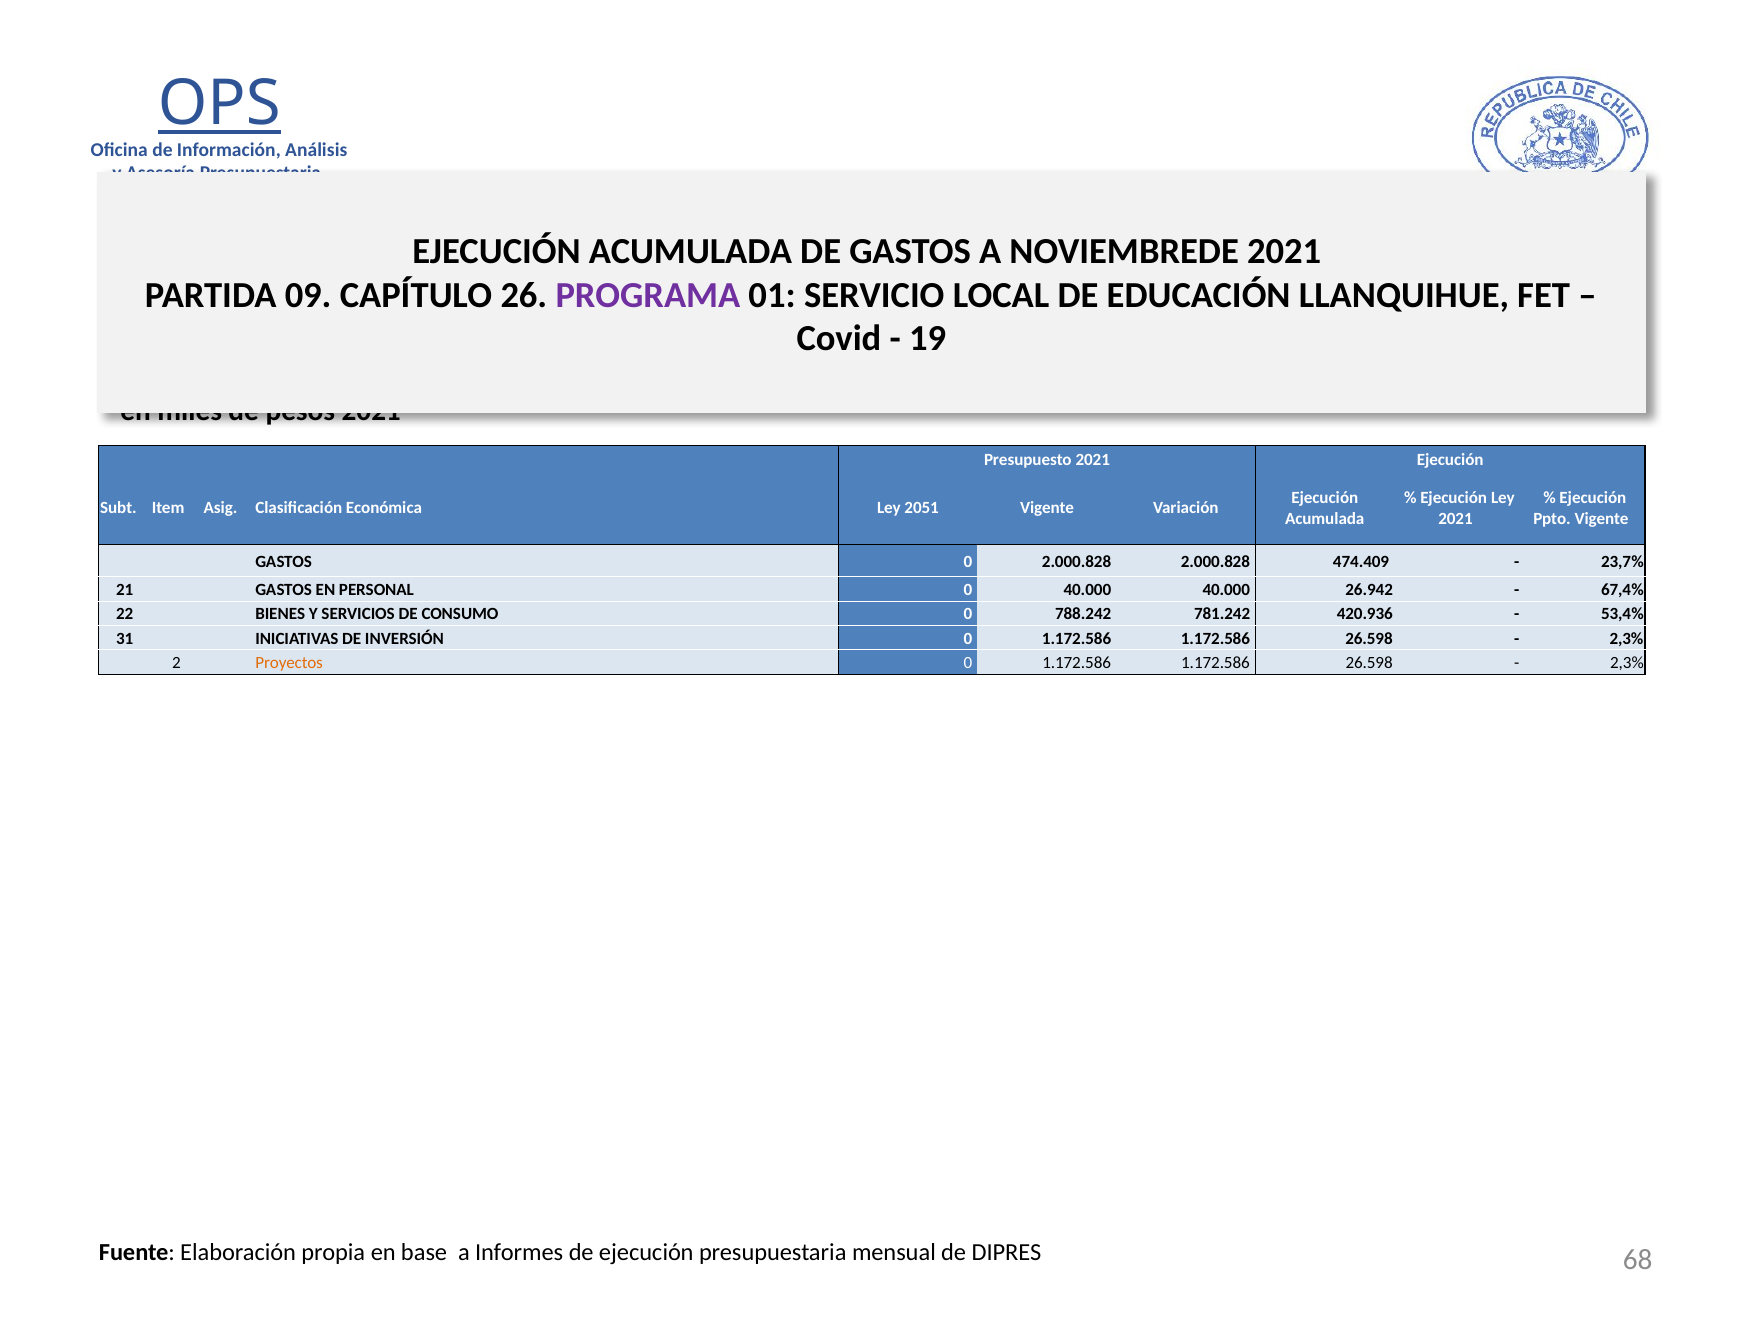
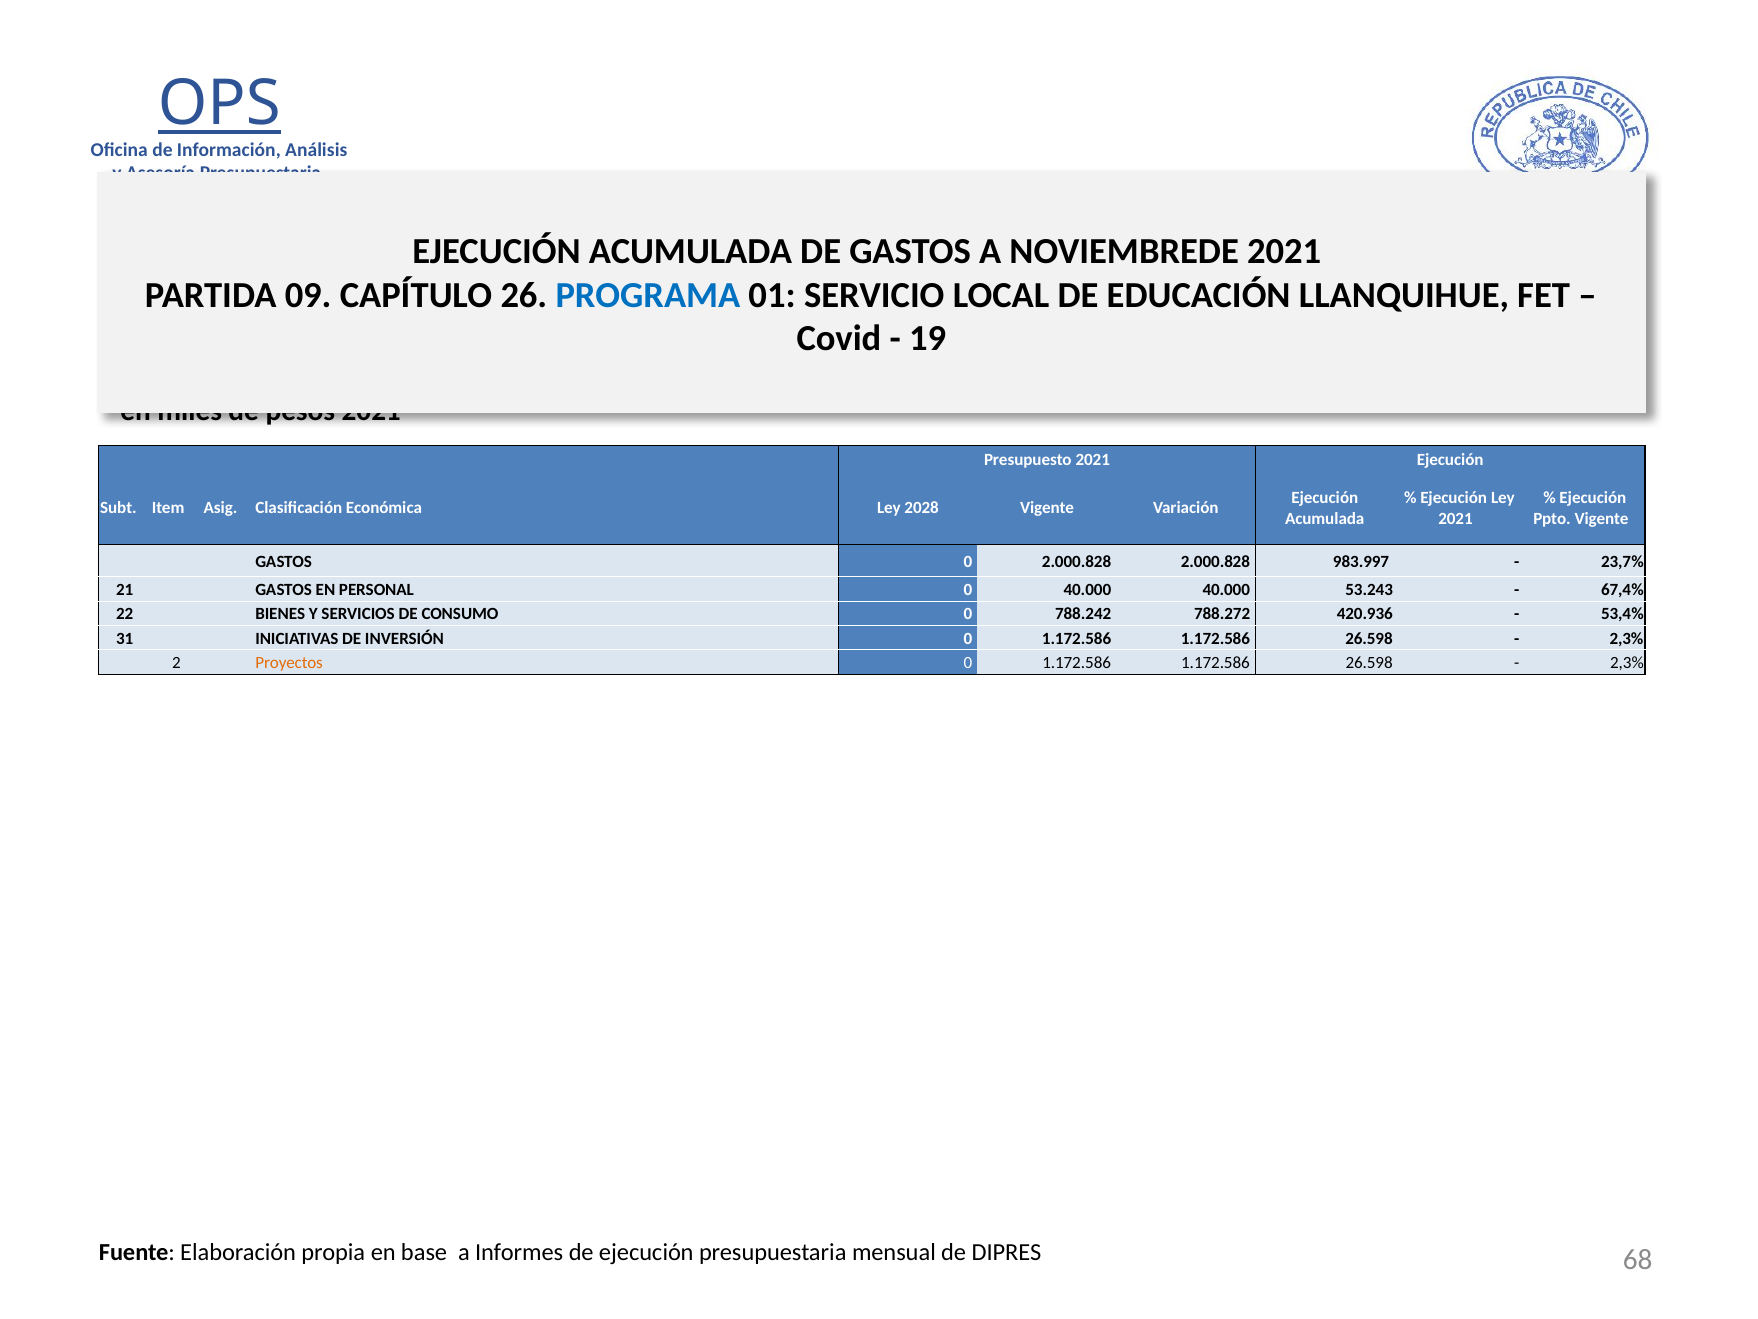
PROGRAMA colour: purple -> blue (648, 295)
2051: 2051 -> 2028 (922, 508)
474.409: 474.409 -> 983.997 (1361, 561)
26.942: 26.942 -> 53.243 (1369, 590)
781.242: 781.242 -> 788.272 (1222, 614)
